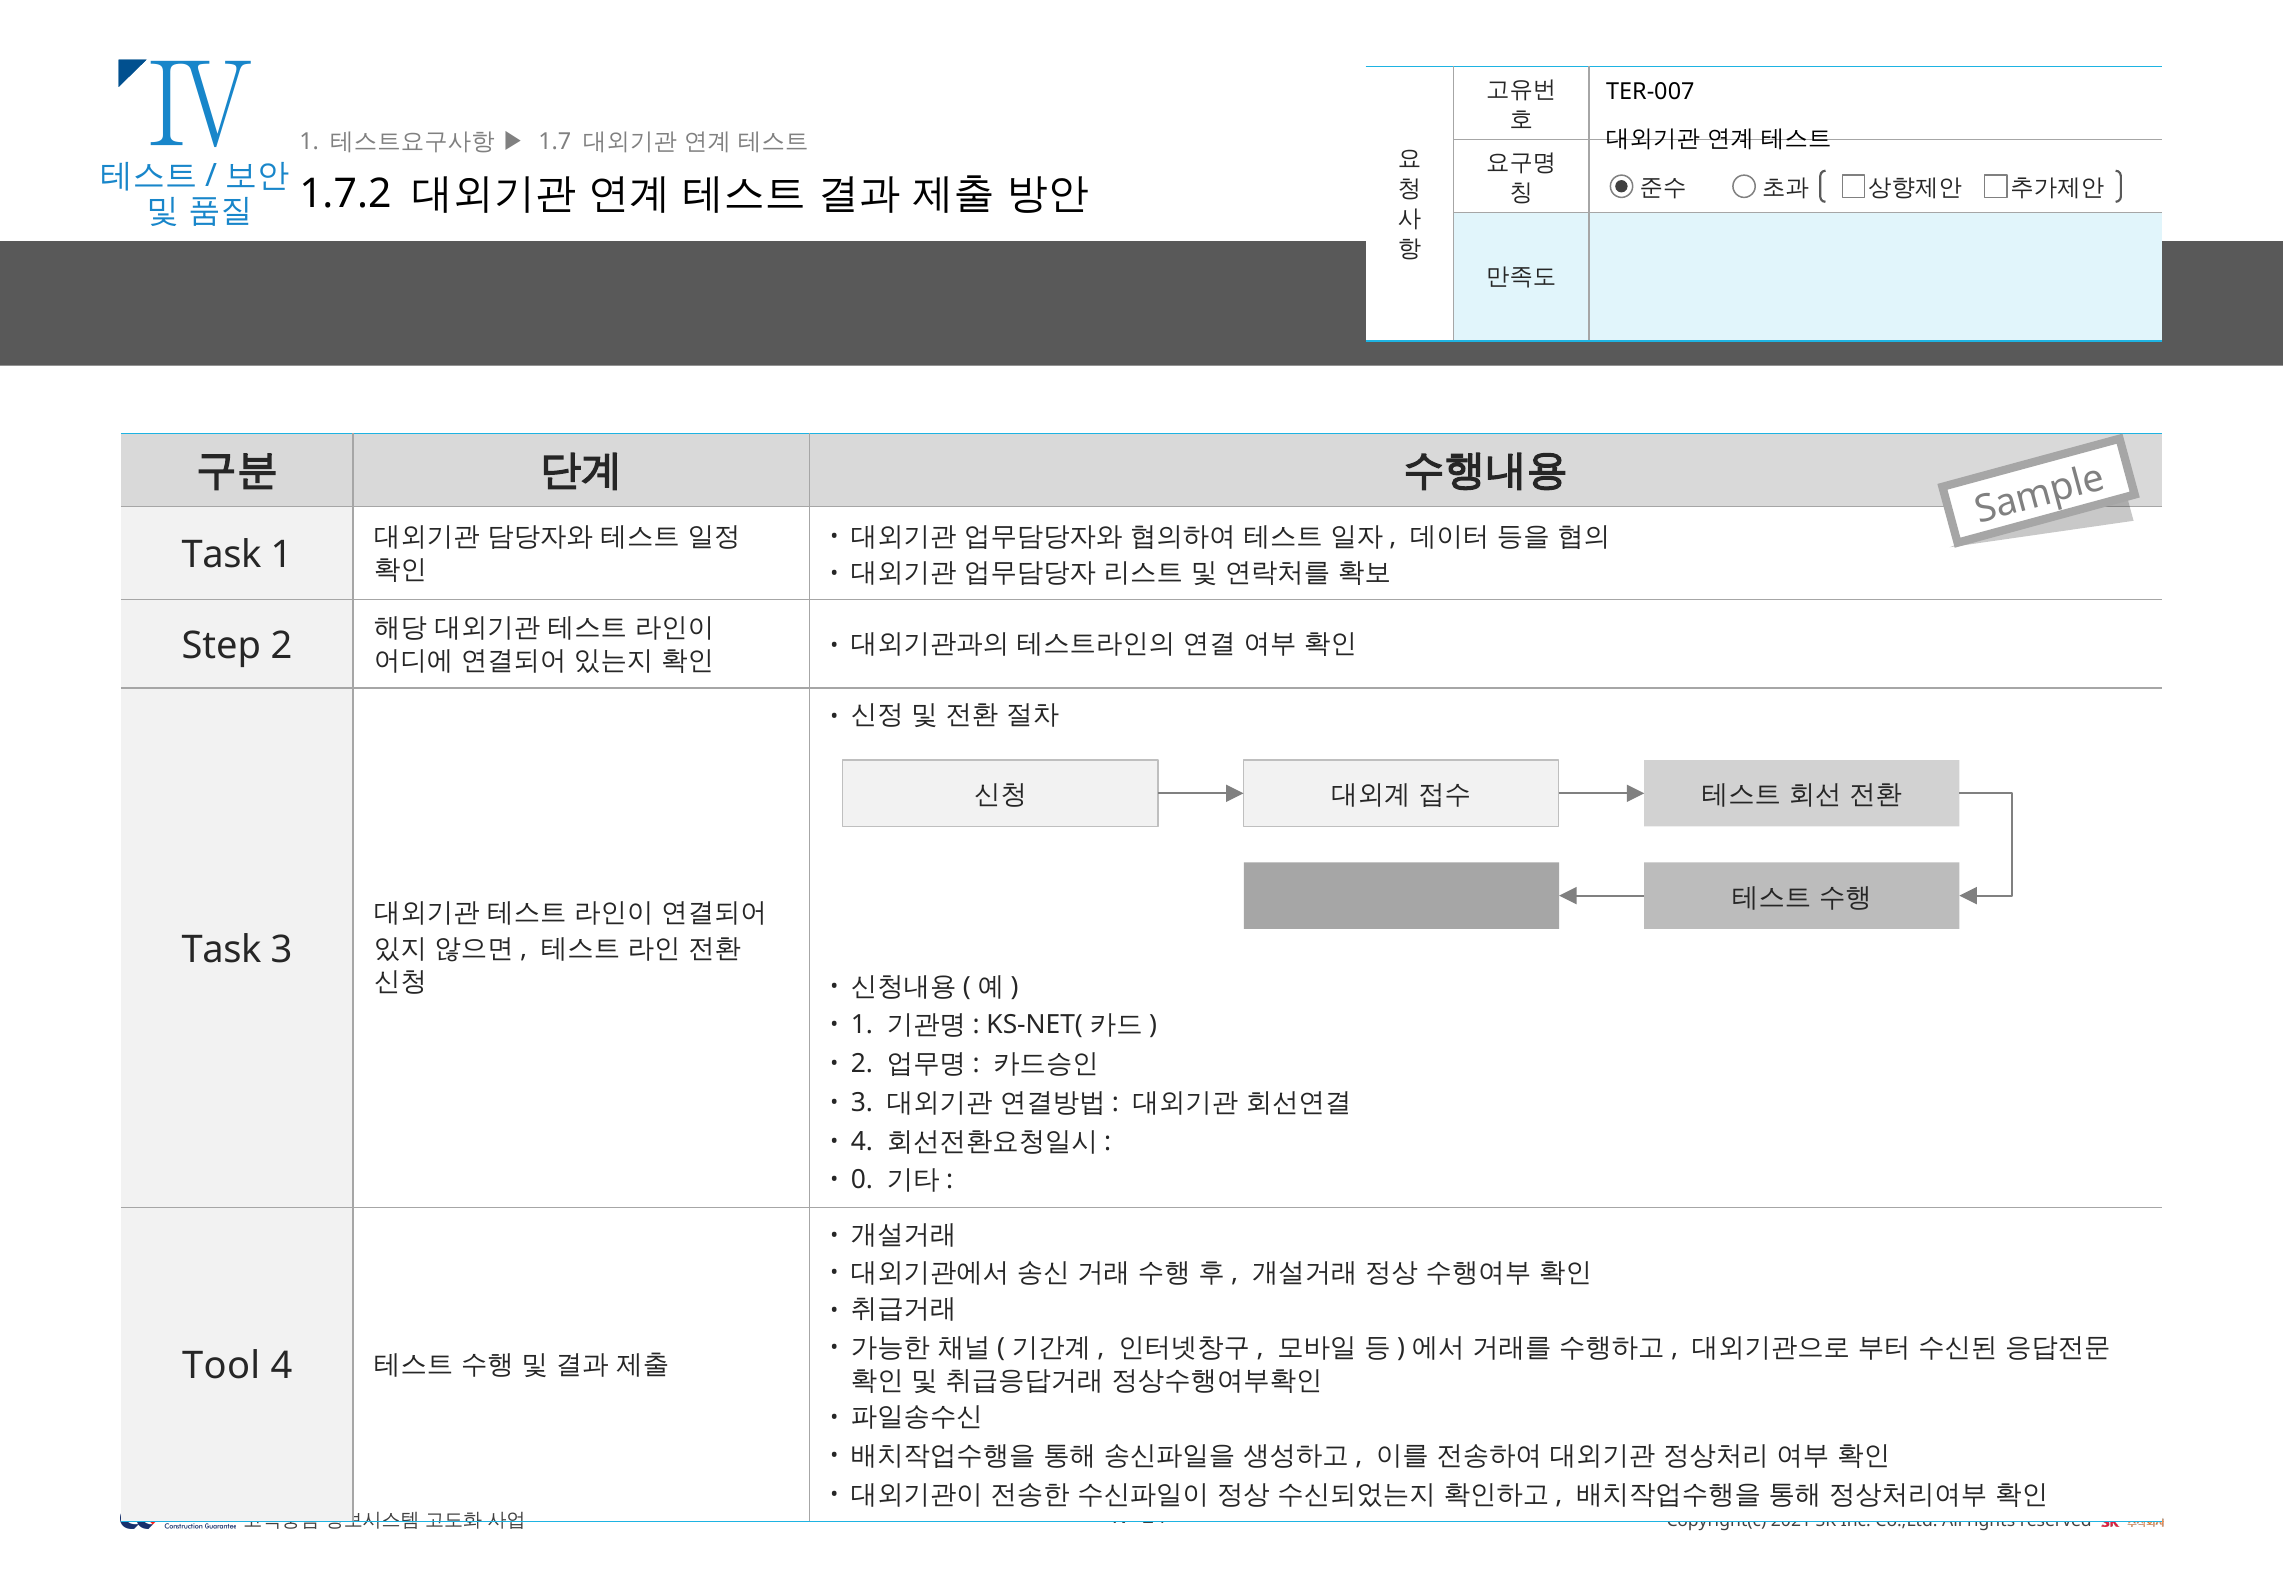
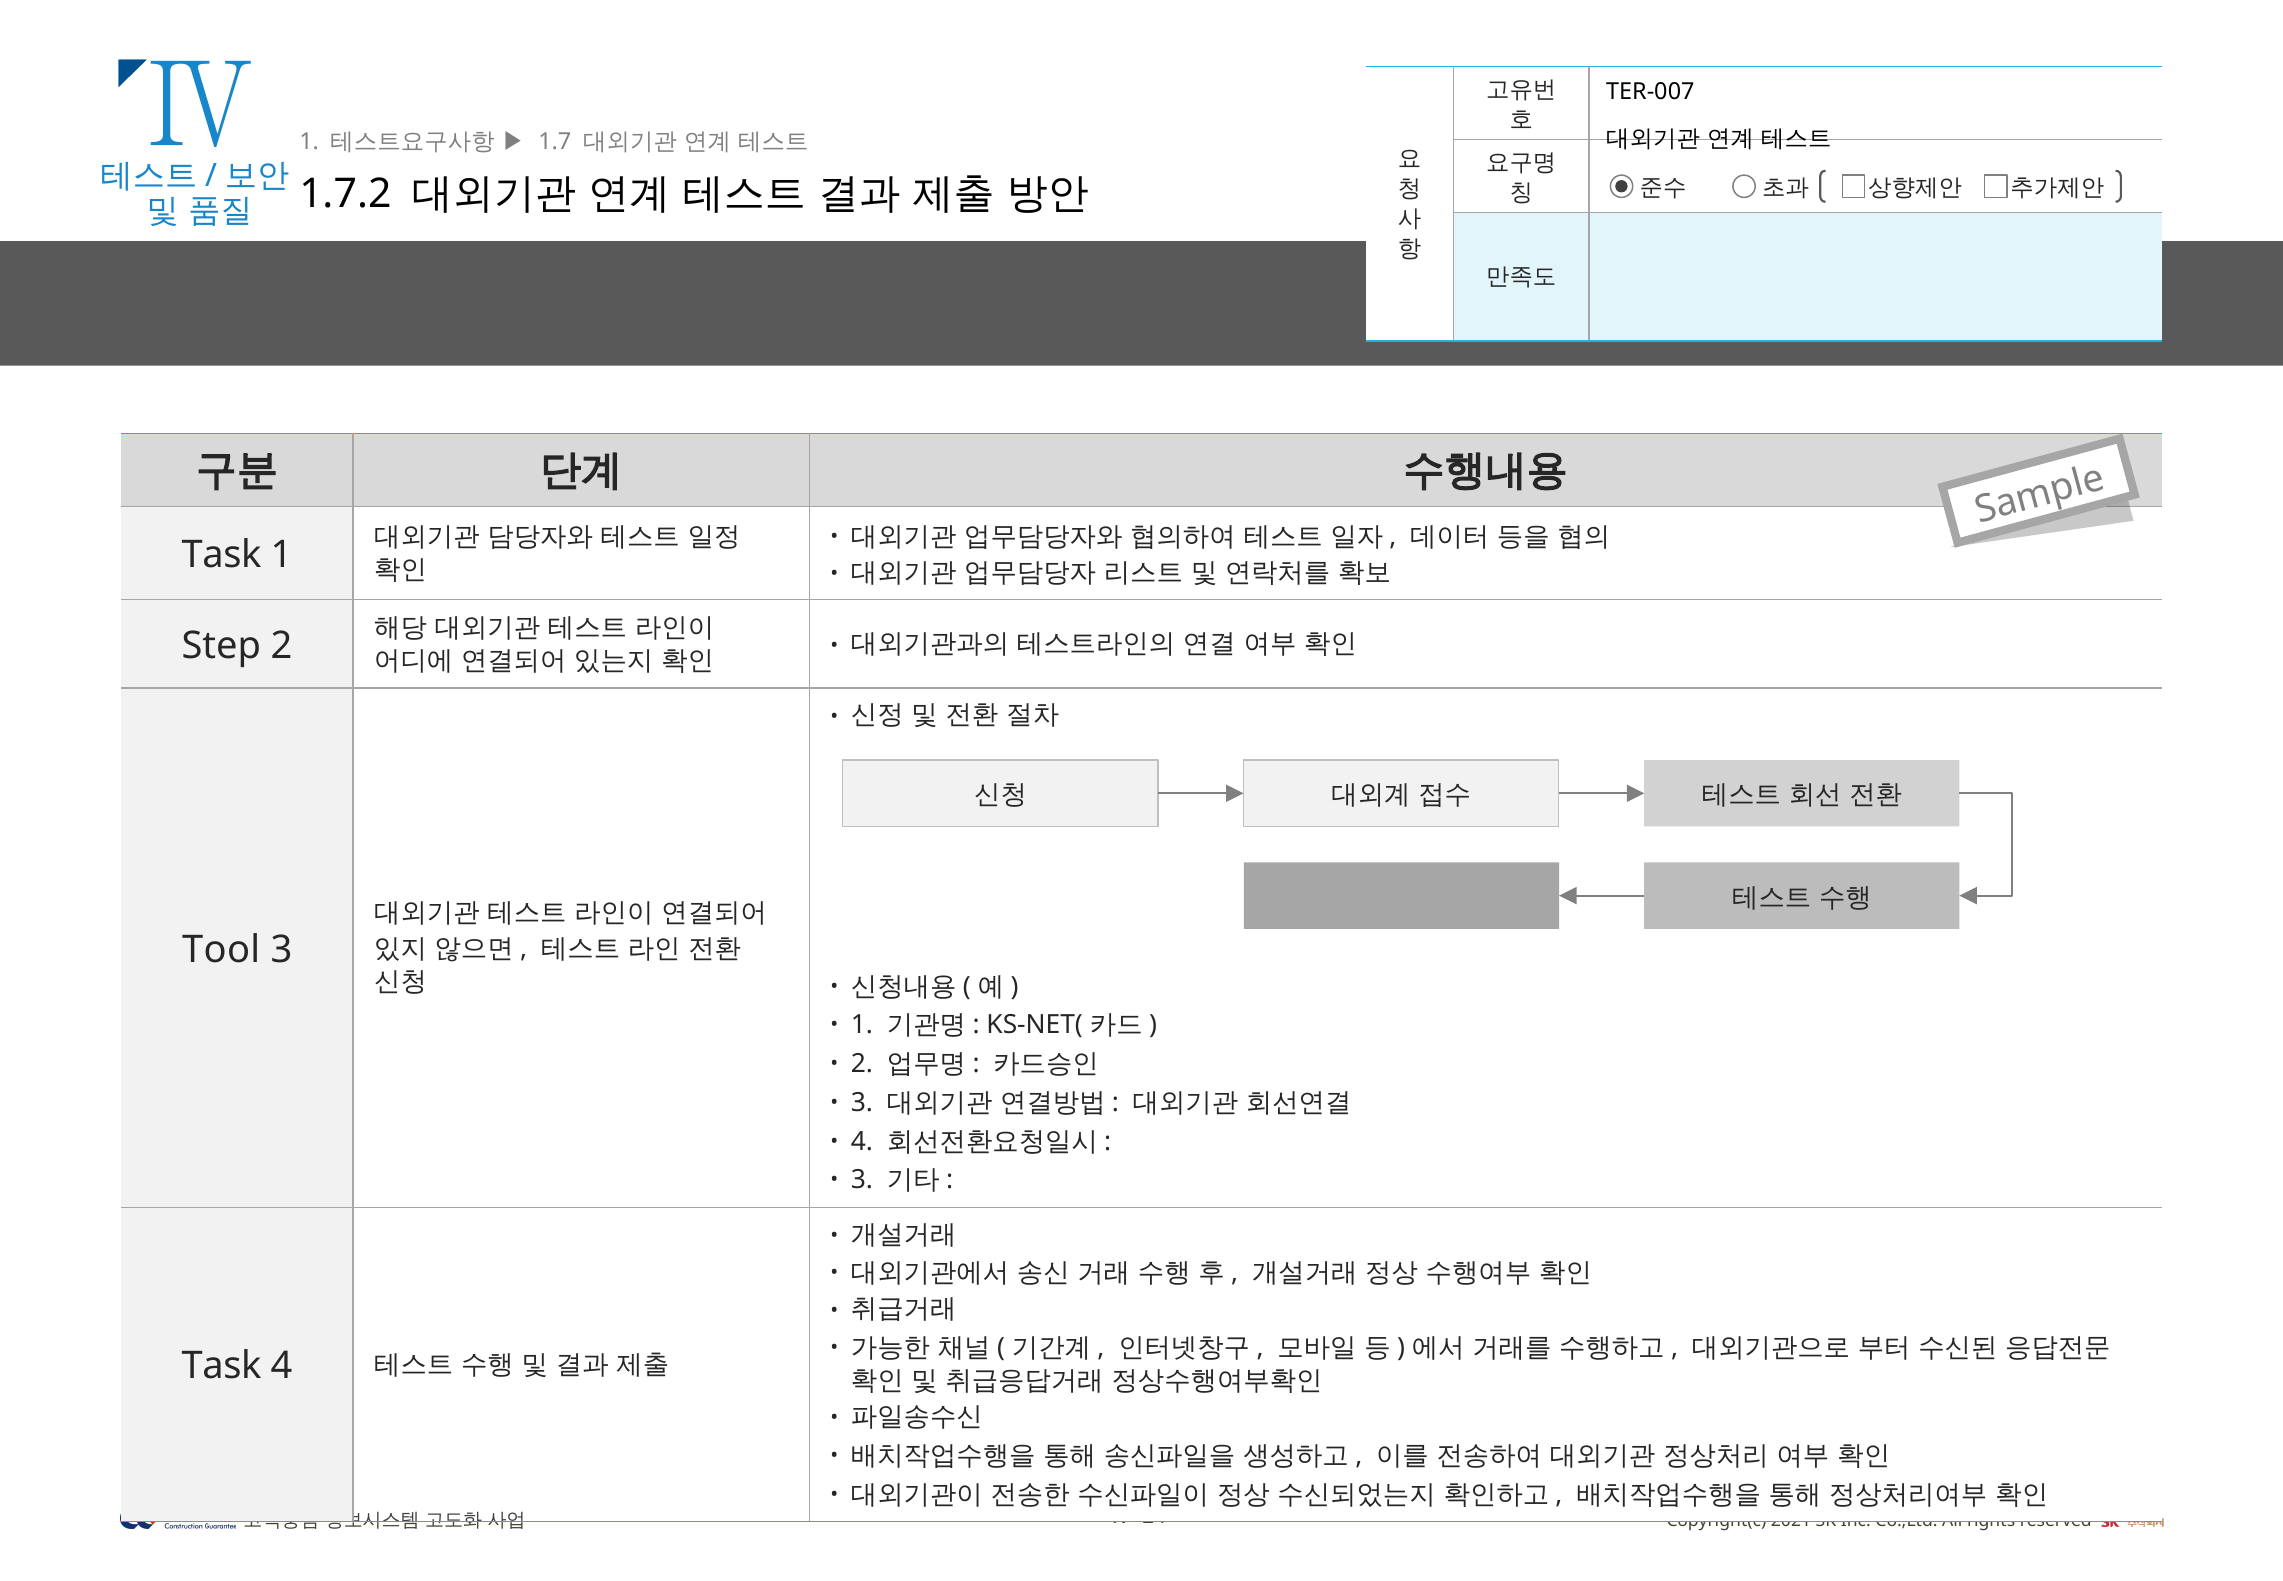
Task: Task -> Tool (221, 949)
0: 0 -> 3 (862, 1180)
Tool: Tool -> Task (222, 1366)
